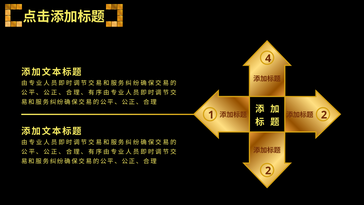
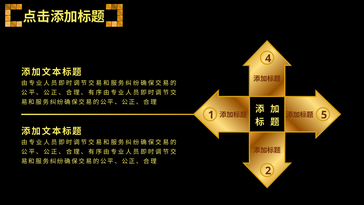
1 2: 2 -> 5 (324, 115)
